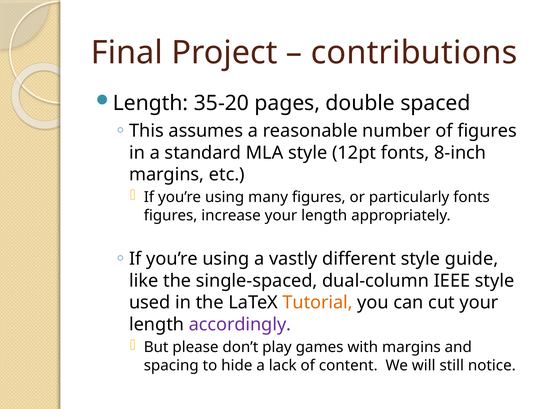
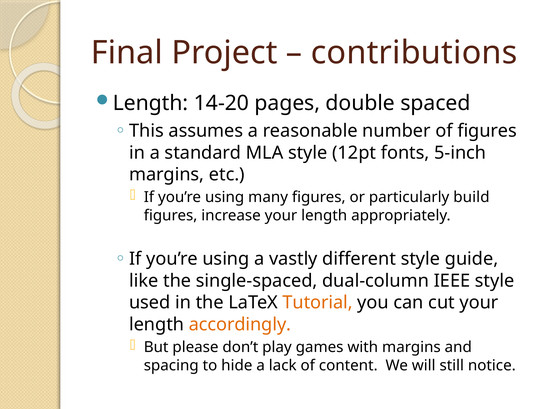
35-20: 35-20 -> 14-20 (221, 103)
8-inch: 8-inch -> 5-inch (460, 153)
particularly fonts: fonts -> build (471, 197)
accordingly colour: purple -> orange (240, 324)
